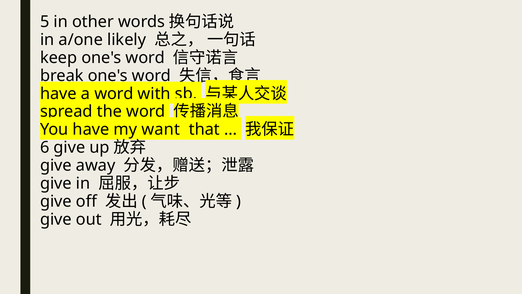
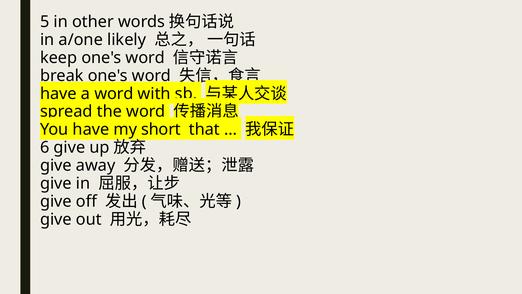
want: want -> short (161, 129)
